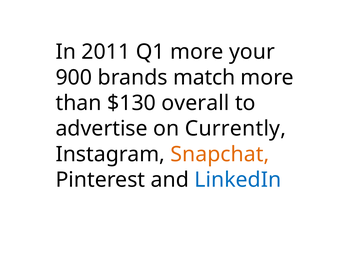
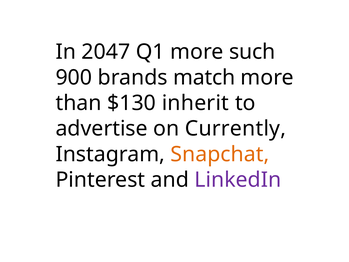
2011: 2011 -> 2047 (106, 52)
your: your -> such (252, 52)
overall: overall -> inherit (195, 103)
LinkedIn colour: blue -> purple (238, 180)
